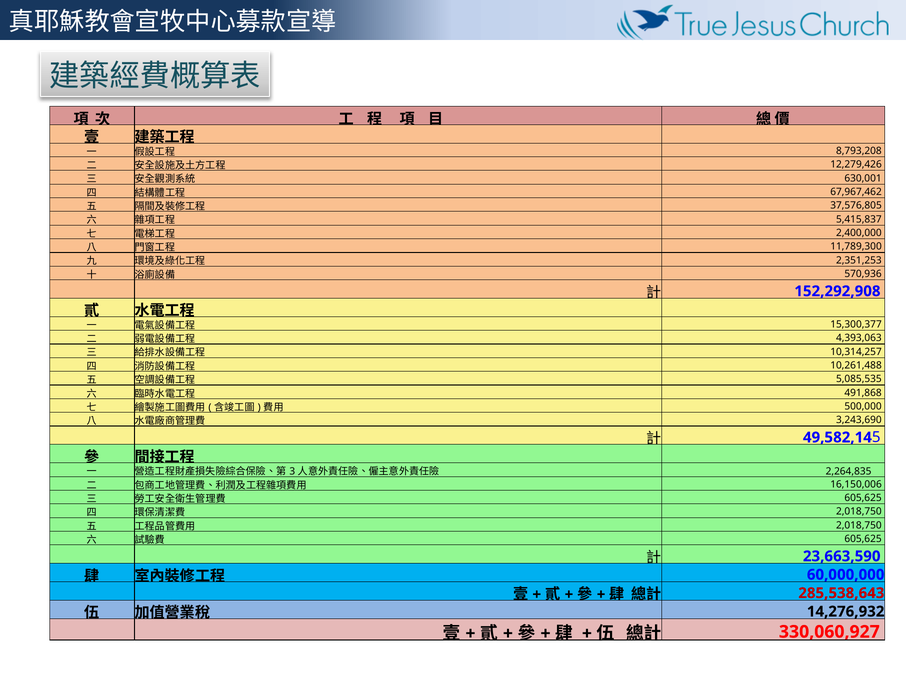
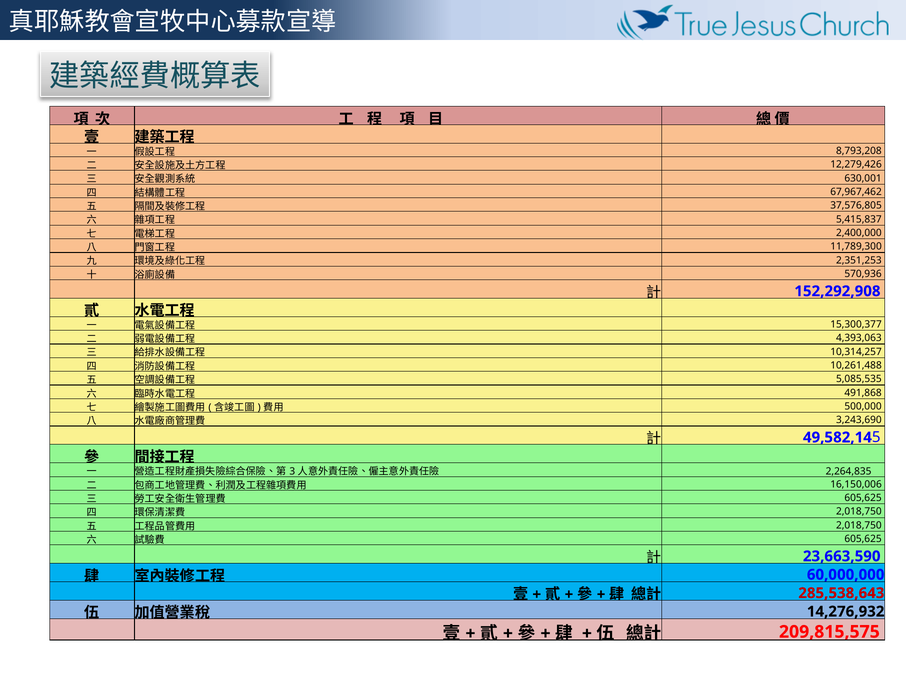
330,060,927: 330,060,927 -> 209,815,575 (829, 631)
